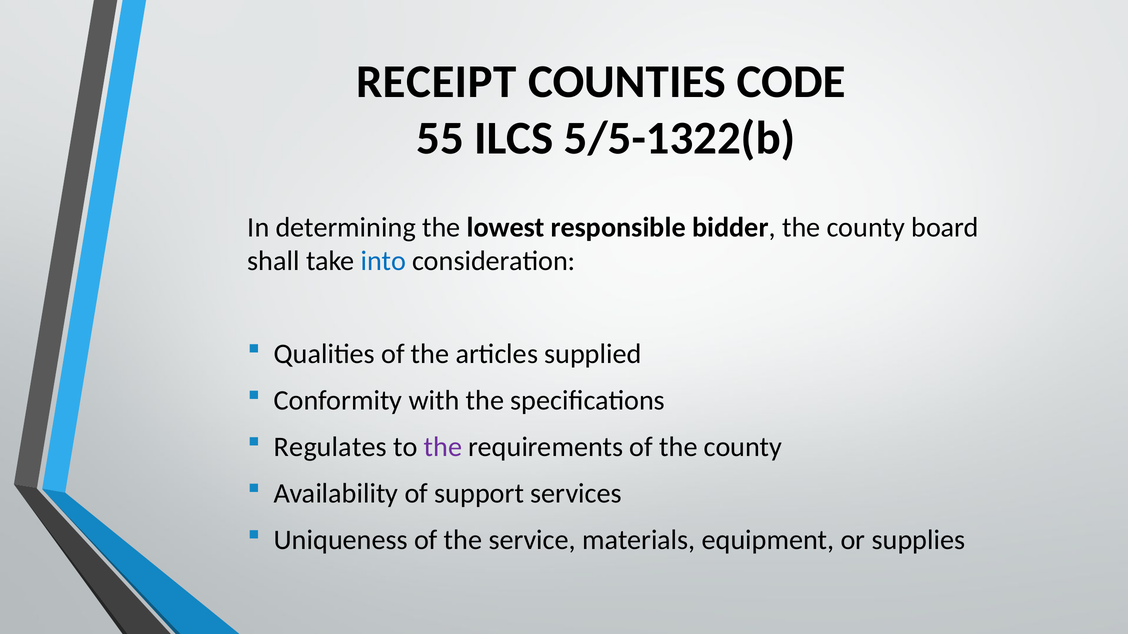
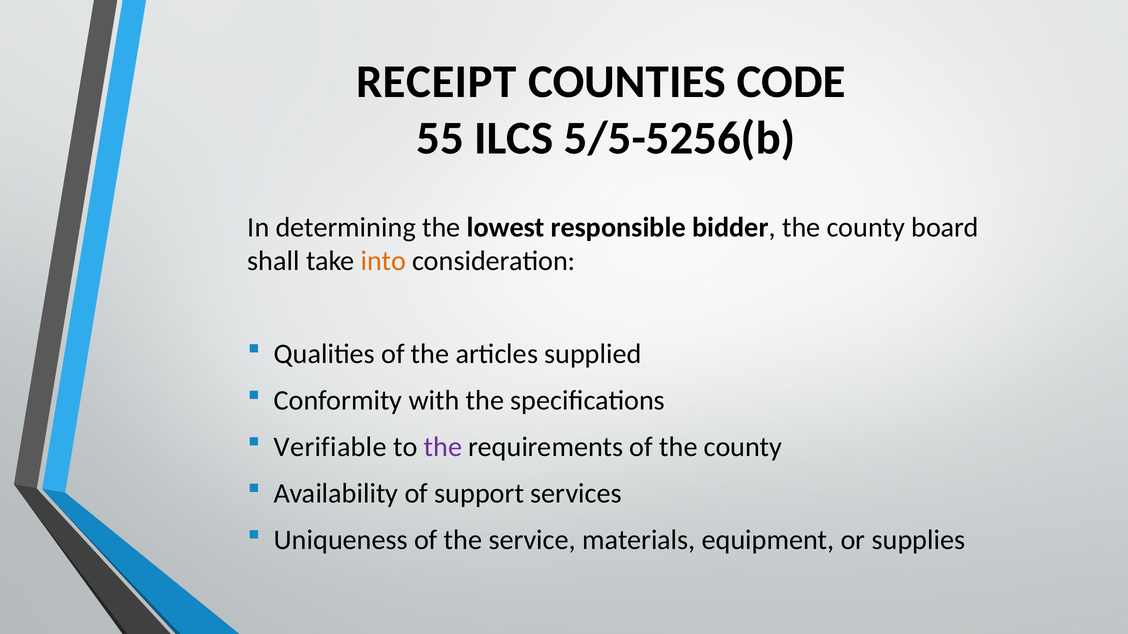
5/5-1322(b: 5/5-1322(b -> 5/5-5256(b (680, 138)
into colour: blue -> orange (383, 261)
Regulates: Regulates -> Verifiable (330, 447)
